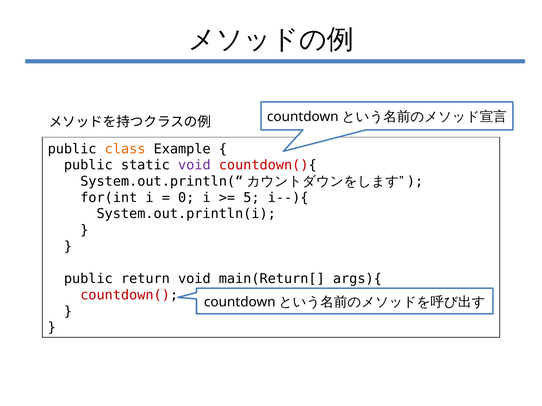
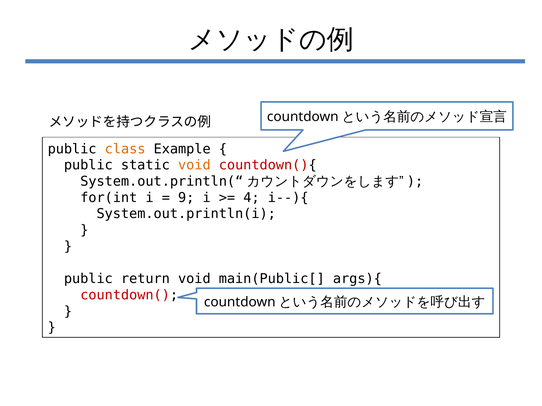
void colour: purple -> orange (194, 165)
0: 0 -> 9 (186, 198)
5: 5 -> 4 (251, 198)
main(Return[: main(Return[ -> main(Public[ (272, 279)
